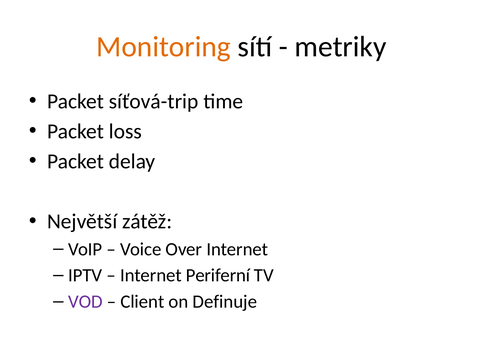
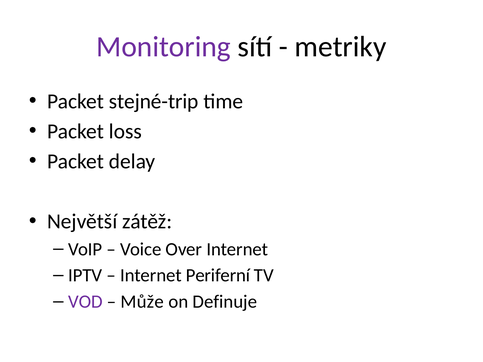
Monitoring colour: orange -> purple (164, 47)
síťová-trip: síťová-trip -> stejné-trip (154, 101)
Client: Client -> Může (142, 302)
